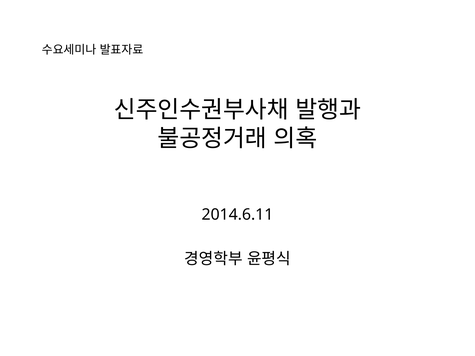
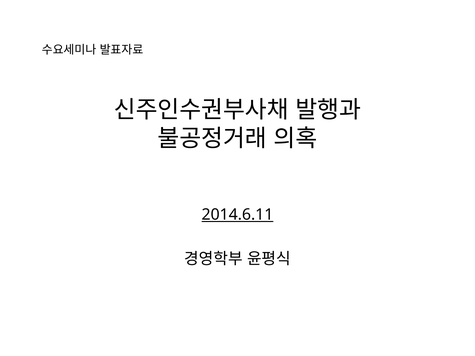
2014.6.11 underline: none -> present (237, 215)
